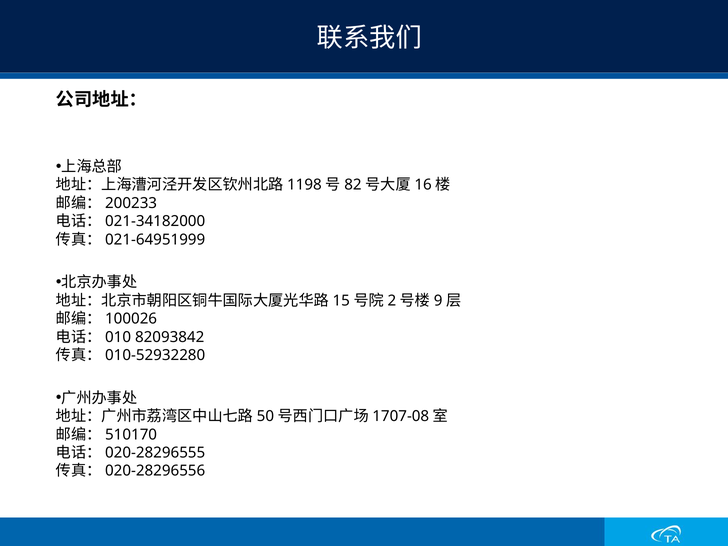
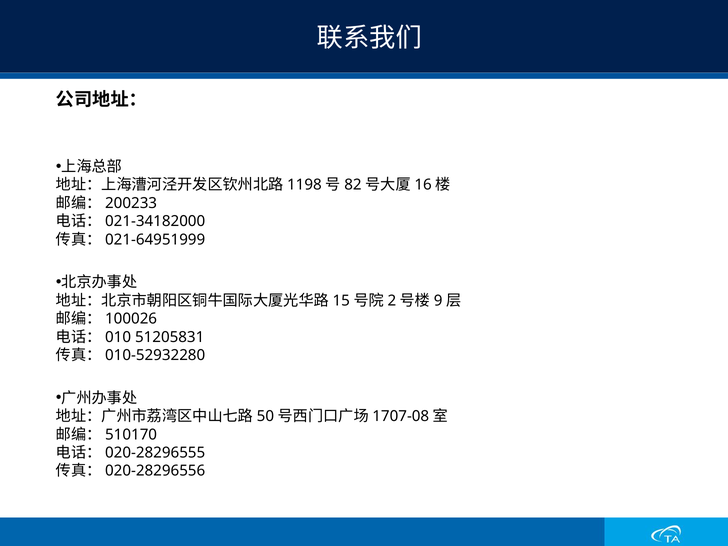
82093842: 82093842 -> 51205831 (170, 337)
